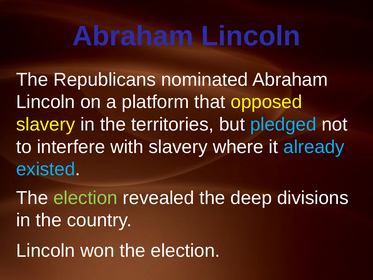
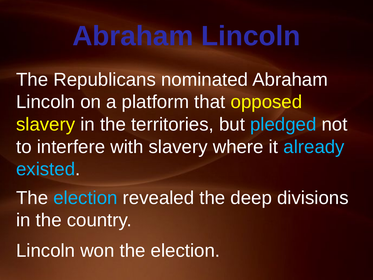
election colour: light green -> light blue (85, 198)
